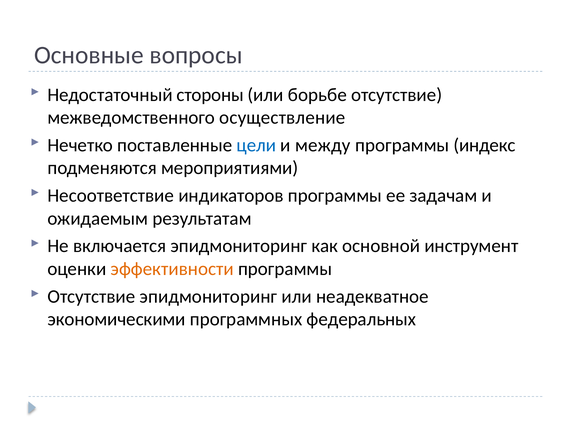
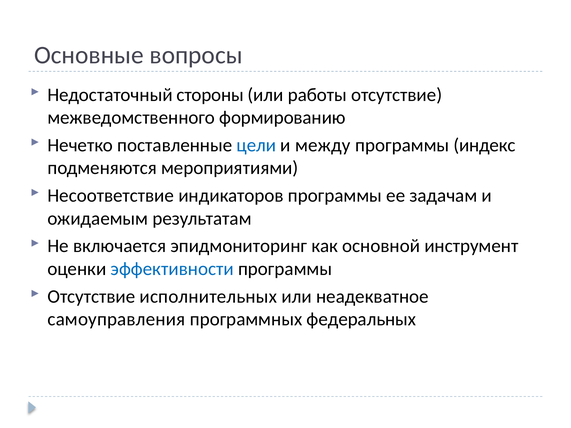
борьбе: борьбе -> работы (317, 95)
осуществление: осуществление -> формированию (282, 118)
эффективности colour: orange -> blue (172, 269)
Отсутствие эпидмониторинг: эпидмониторинг -> исполнительных (208, 297)
экономическими: экономическими -> самоуправления (116, 319)
